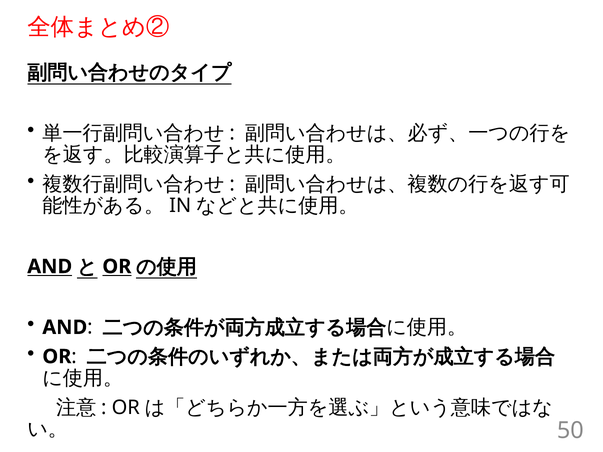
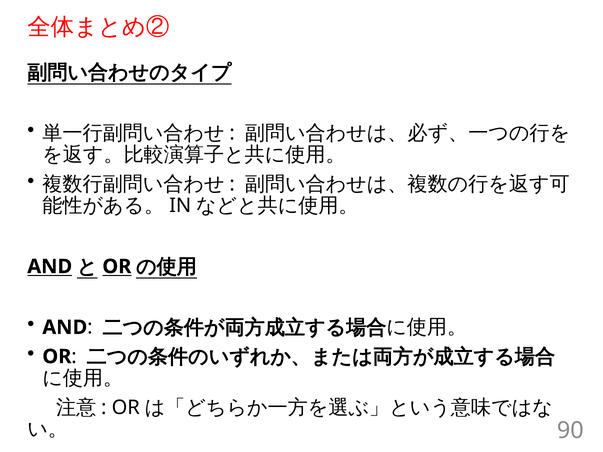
50: 50 -> 90 (570, 431)
